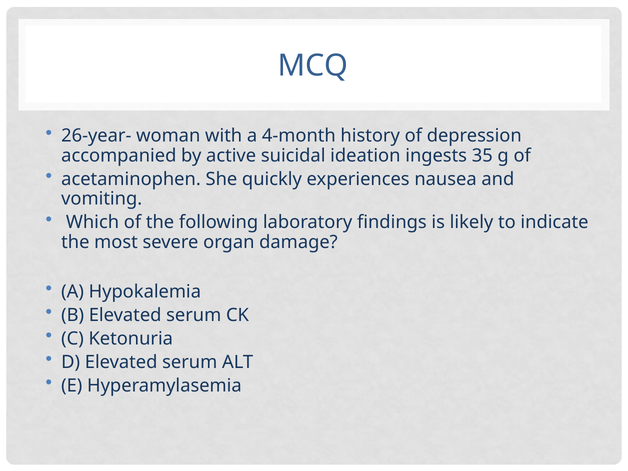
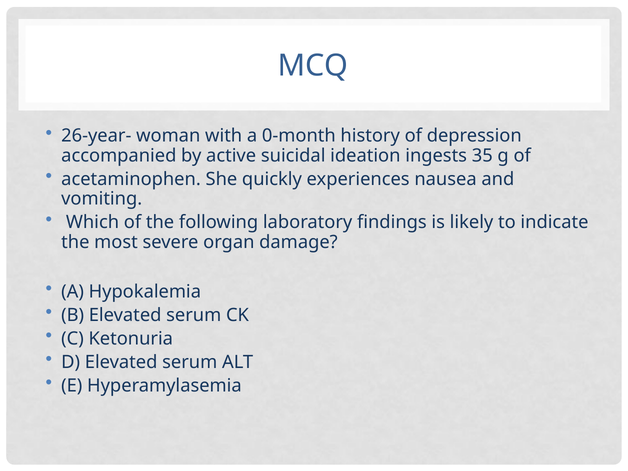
4-month: 4-month -> 0-month (299, 136)
